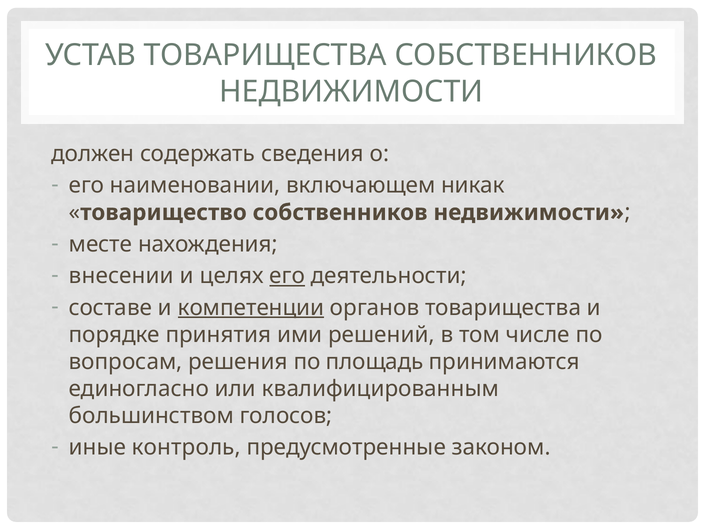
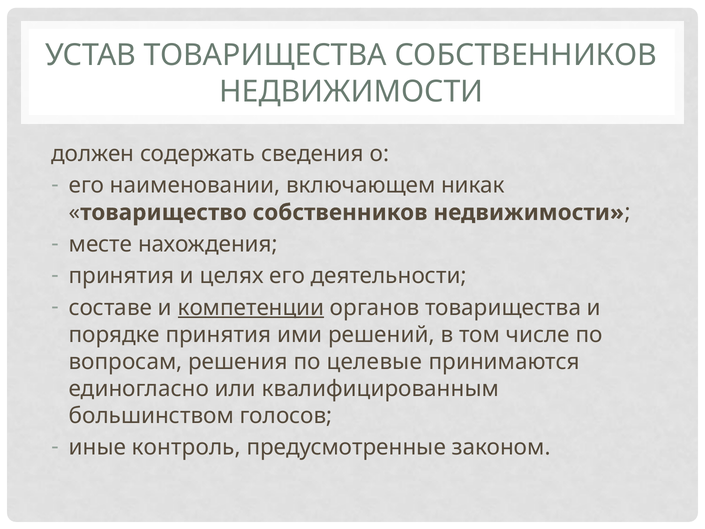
внесении: внесении -> принятия (121, 276)
его underline: present -> none (287, 276)
площадь: площадь -> целевые (374, 362)
